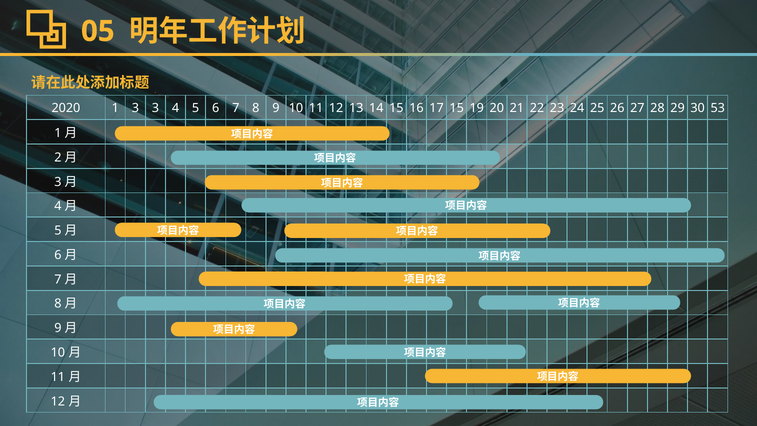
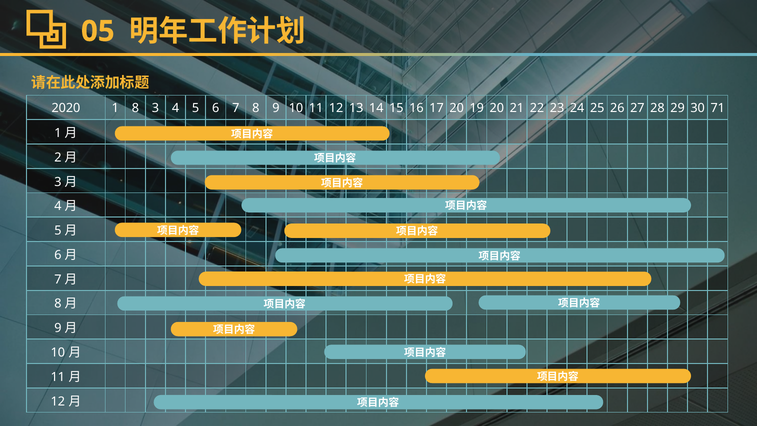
1 3: 3 -> 8 (135, 108)
17 15: 15 -> 20 (457, 108)
53: 53 -> 71 (718, 108)
